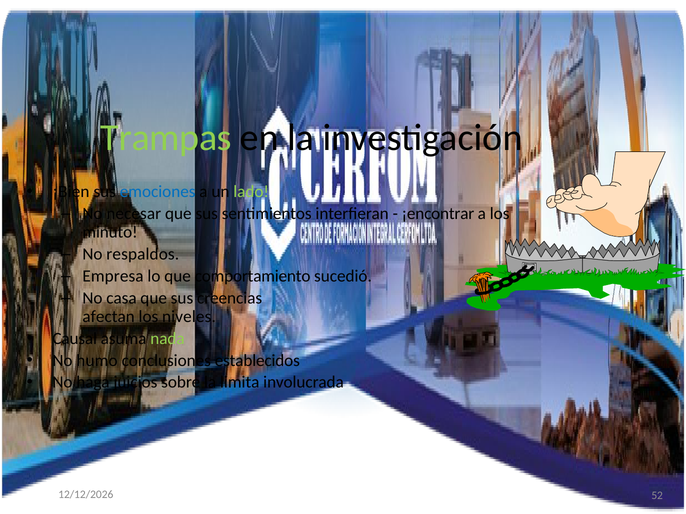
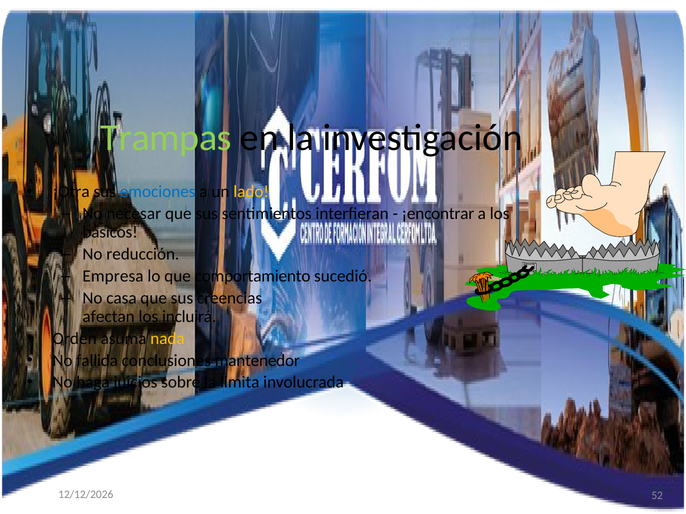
¡Bien: ¡Bien -> ¡Otra (71, 192)
lado colour: light green -> yellow (251, 192)
minuto: minuto -> básicos (110, 232)
respaldos: respaldos -> reducción (143, 254)
niveles: niveles -> incluirá (189, 317)
Causal: Causal -> Orden (75, 339)
nada colour: light green -> yellow (167, 339)
humo: humo -> fallida (97, 361)
establecidos: establecidos -> mantenedor (257, 361)
